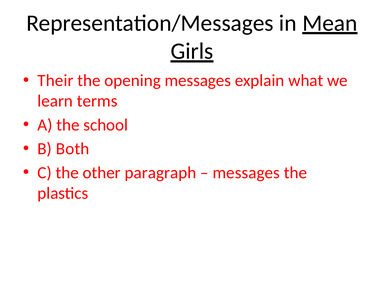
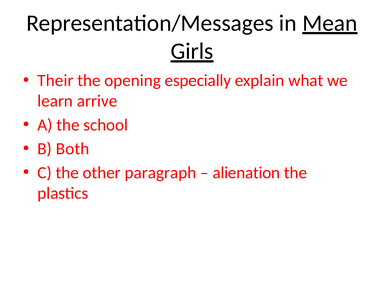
opening messages: messages -> especially (198, 81)
terms: terms -> arrive (97, 101)
messages: messages -> alienation (246, 173)
